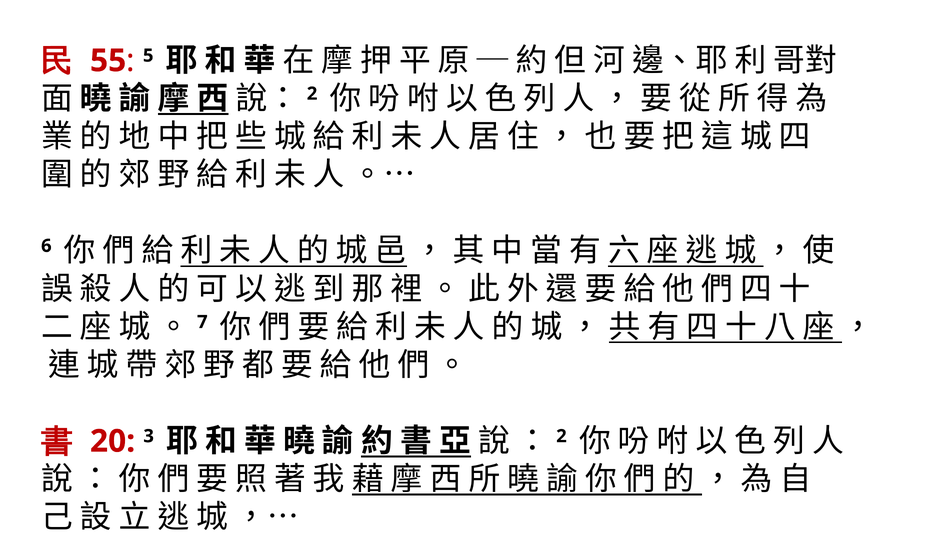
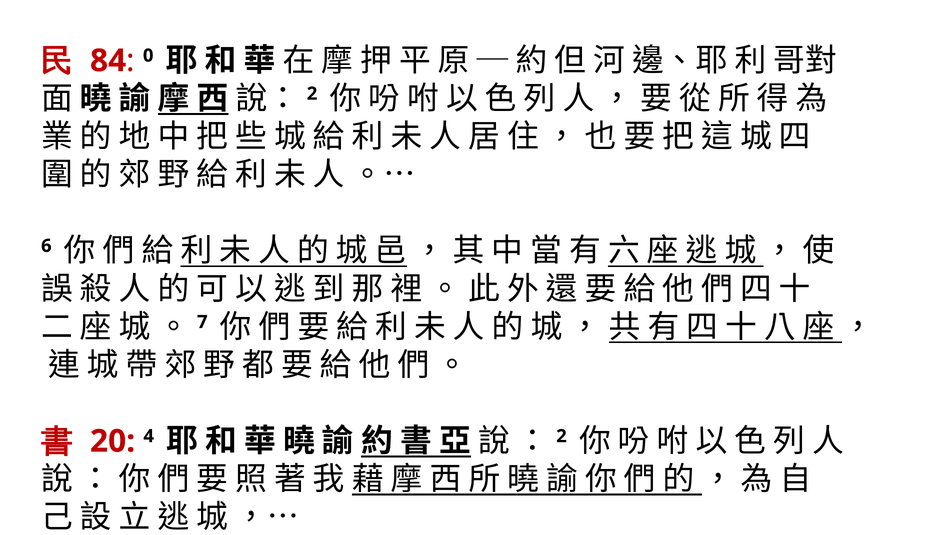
55: 55 -> 84 (108, 61)
5: 5 -> 0 (148, 56)
3: 3 -> 4 (149, 437)
